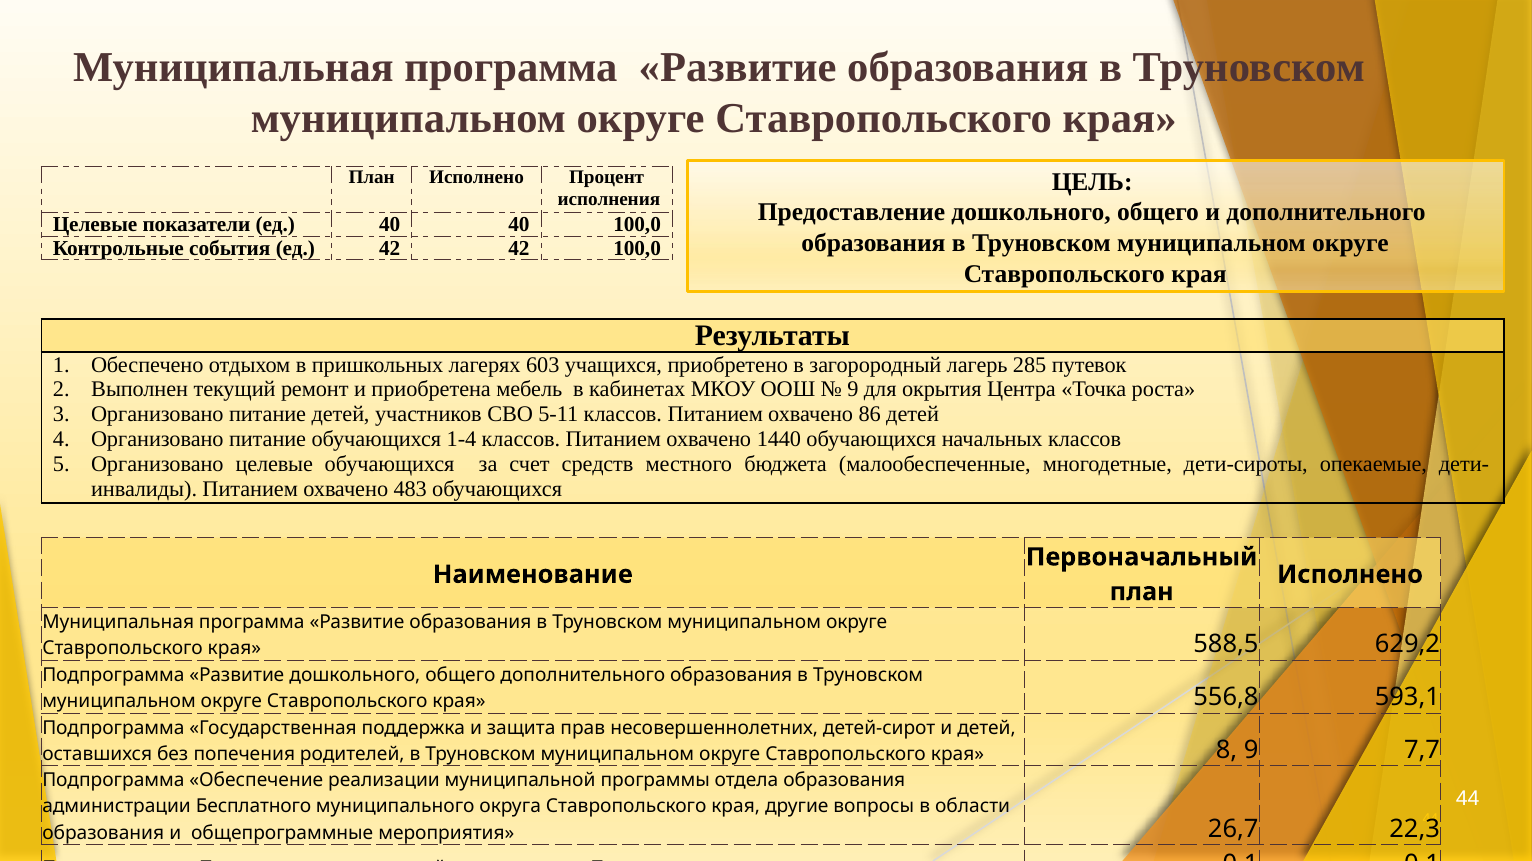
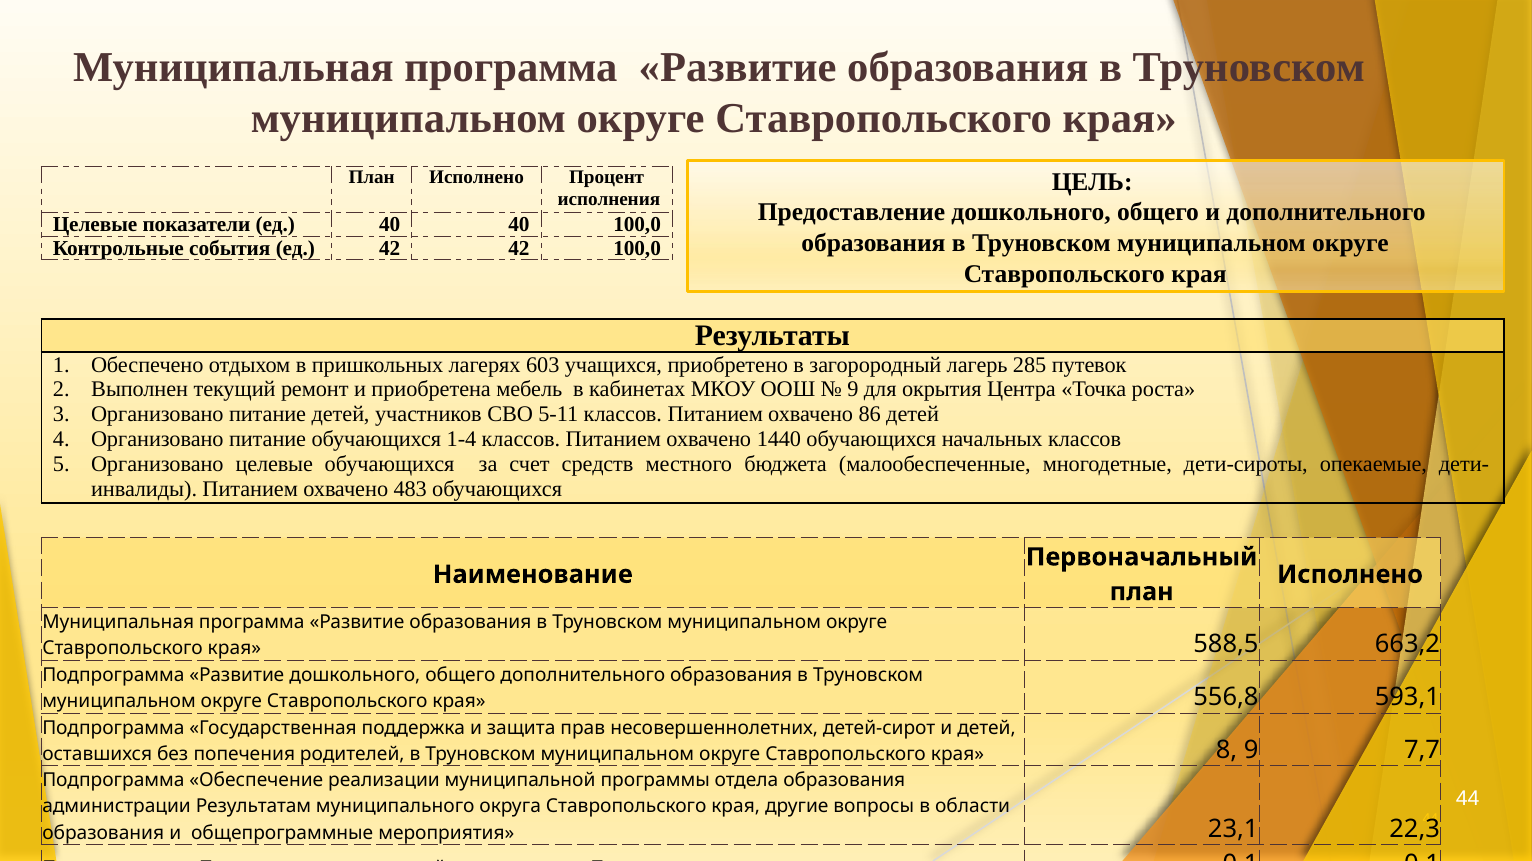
629,2: 629,2 -> 663,2 (1407, 645)
Бесплатного: Бесплатного -> Результатам (253, 807)
26,7: 26,7 -> 23,1 (1233, 830)
